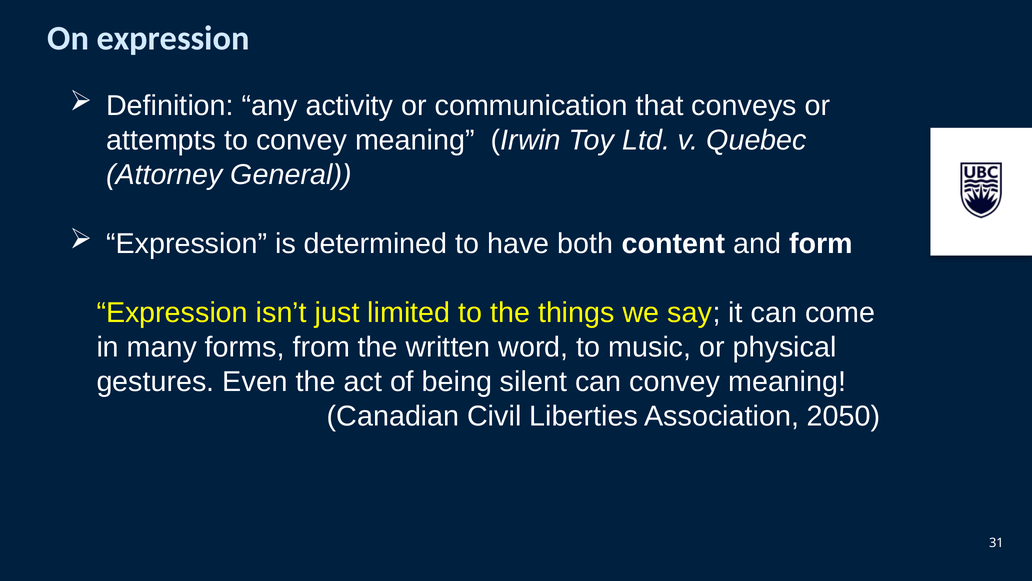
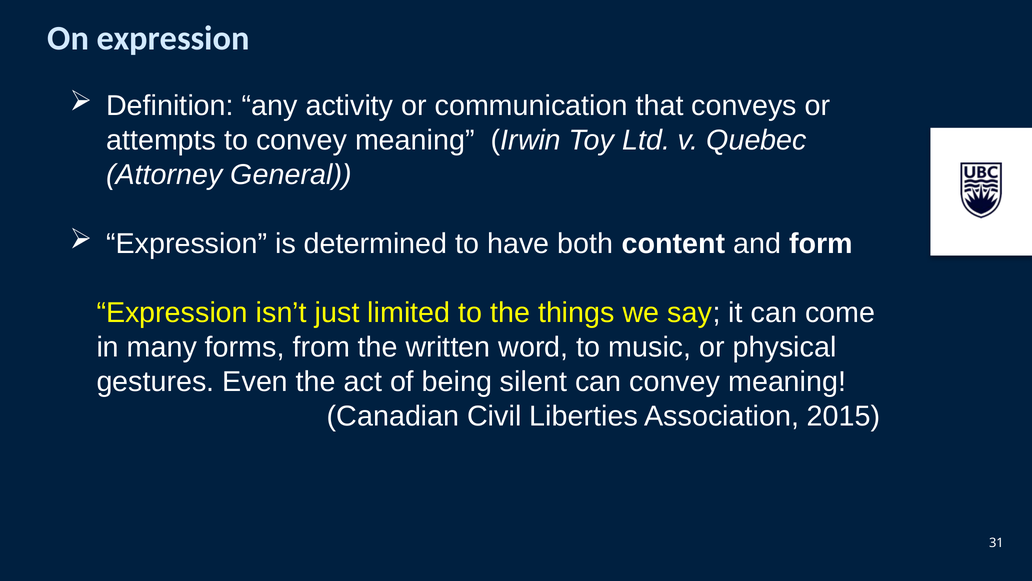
2050: 2050 -> 2015 (844, 416)
